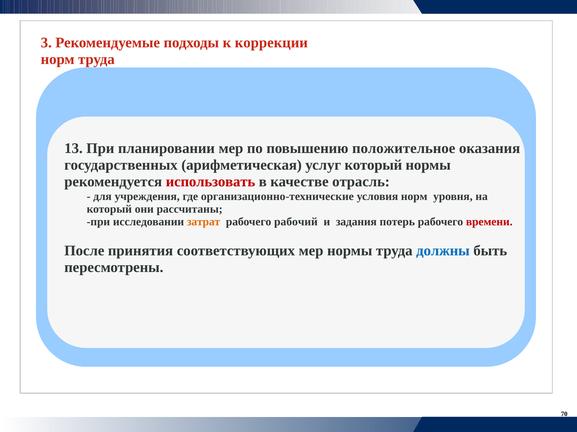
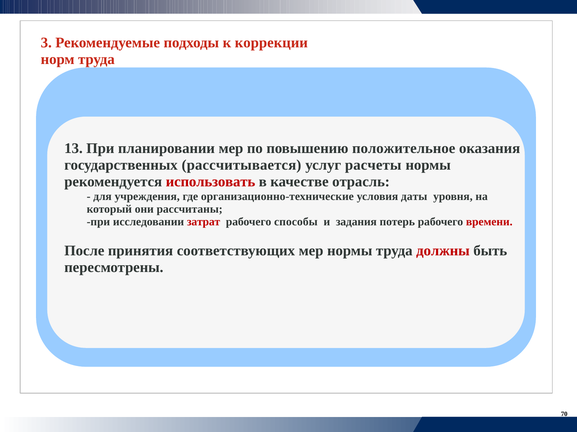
арифметическая: арифметическая -> рассчитывается (241, 165)
услуг который: который -> расчеты (373, 165)
условия норм: норм -> даты (414, 197)
затрат colour: orange -> red (204, 222)
рабочий: рабочий -> способы (296, 222)
должны colour: blue -> red (443, 251)
